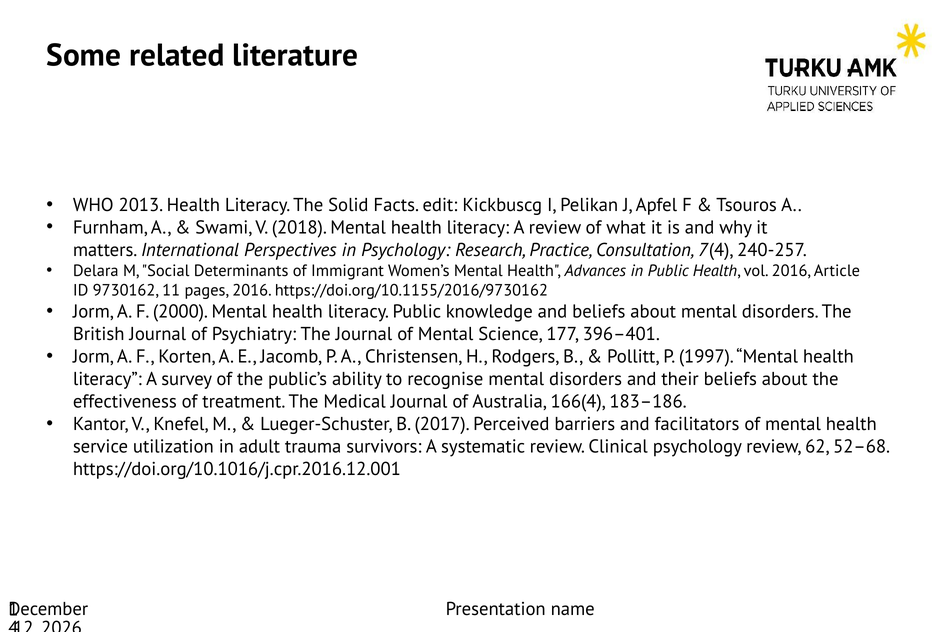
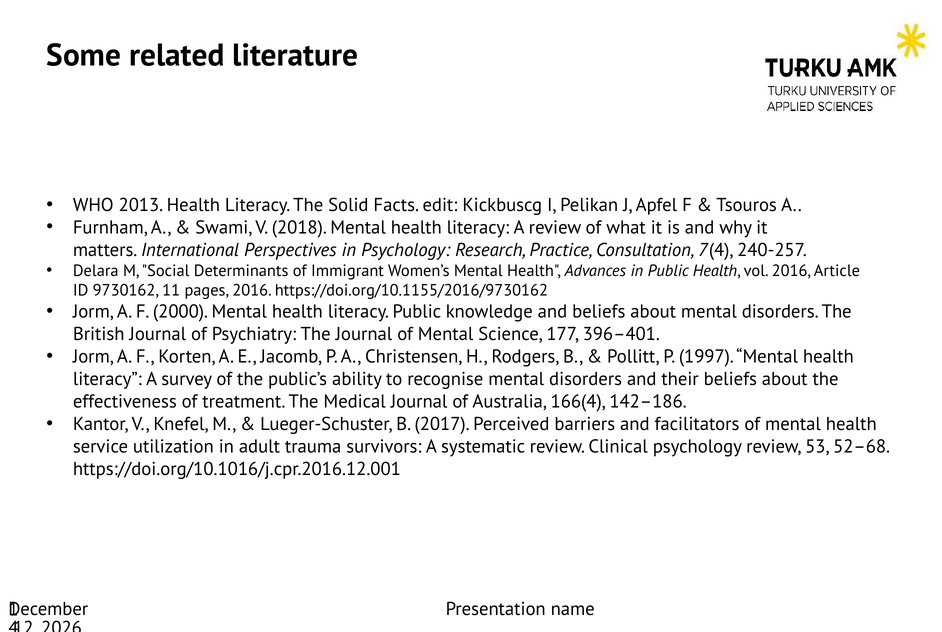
183–186: 183–186 -> 142–186 (648, 401)
62: 62 -> 53 (817, 446)
